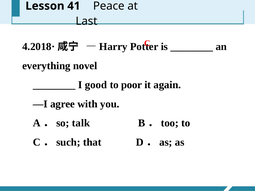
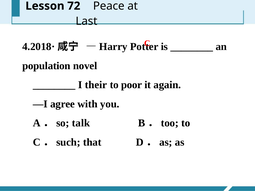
41: 41 -> 72 (74, 6)
everything: everything -> population (46, 66)
good: good -> their (96, 85)
